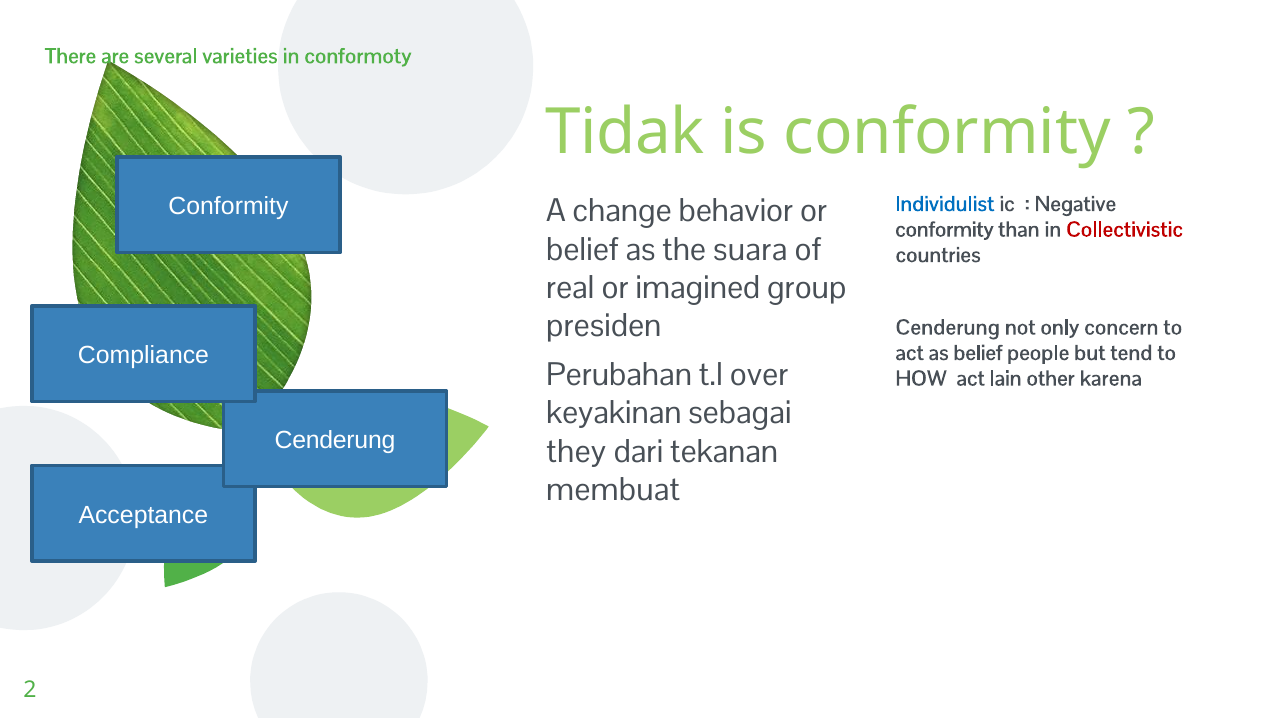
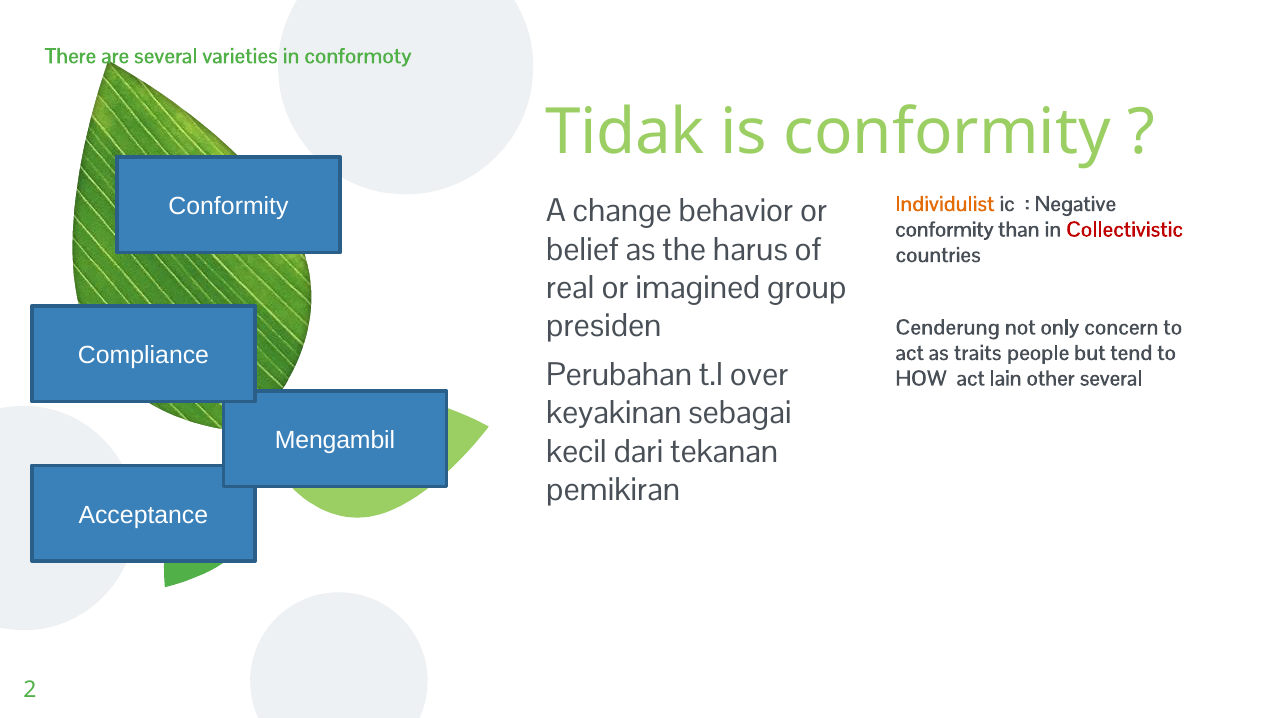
Individulist colour: blue -> orange (945, 204)
suara: suara -> harus (750, 249)
as belief: belief -> traits (978, 353)
other karena: karena -> several (1111, 378)
Cenderung: Cenderung -> Mengambil (335, 440)
they: they -> kecil (577, 451)
membuat: membuat -> pemikiran (613, 490)
